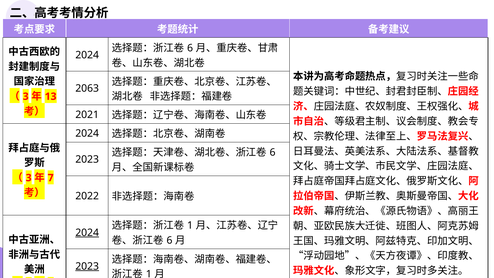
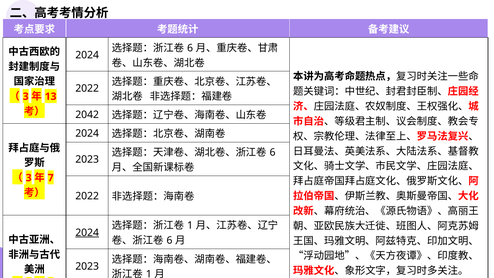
2063: 2063 -> 2022 (87, 89)
2021: 2021 -> 2042 (87, 115)
2023 underline: present -> none (87, 266)
